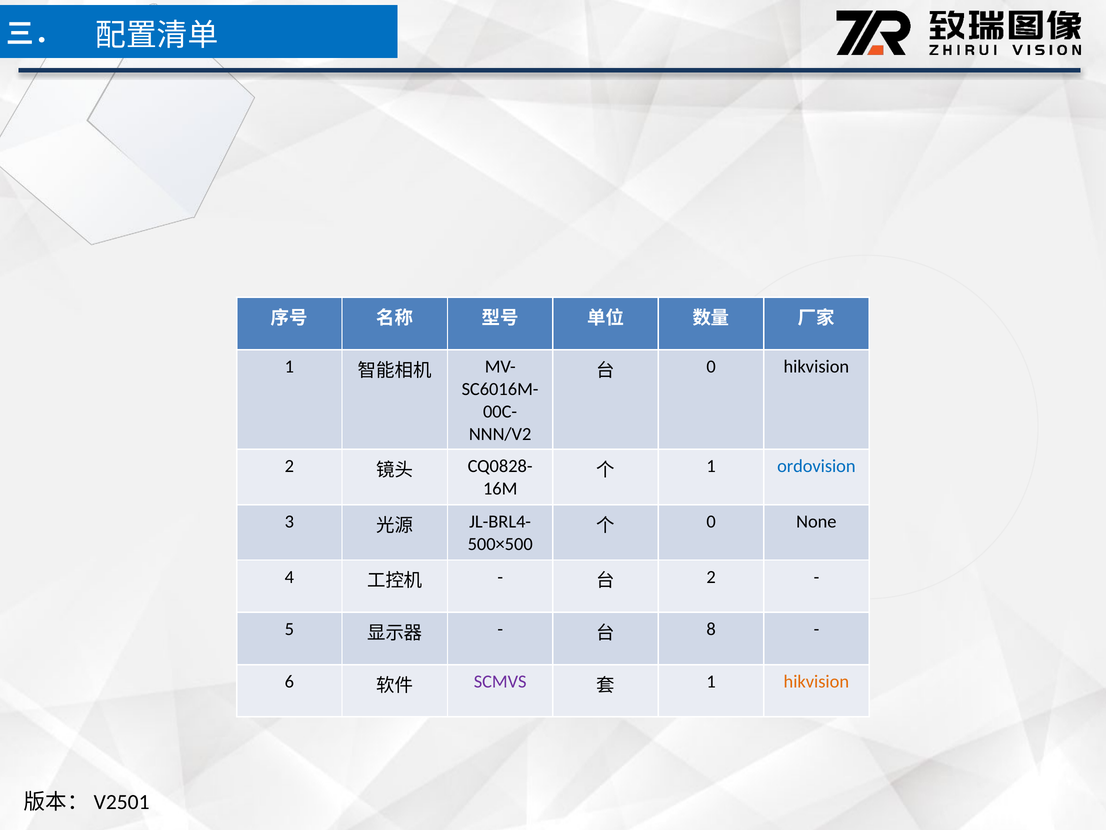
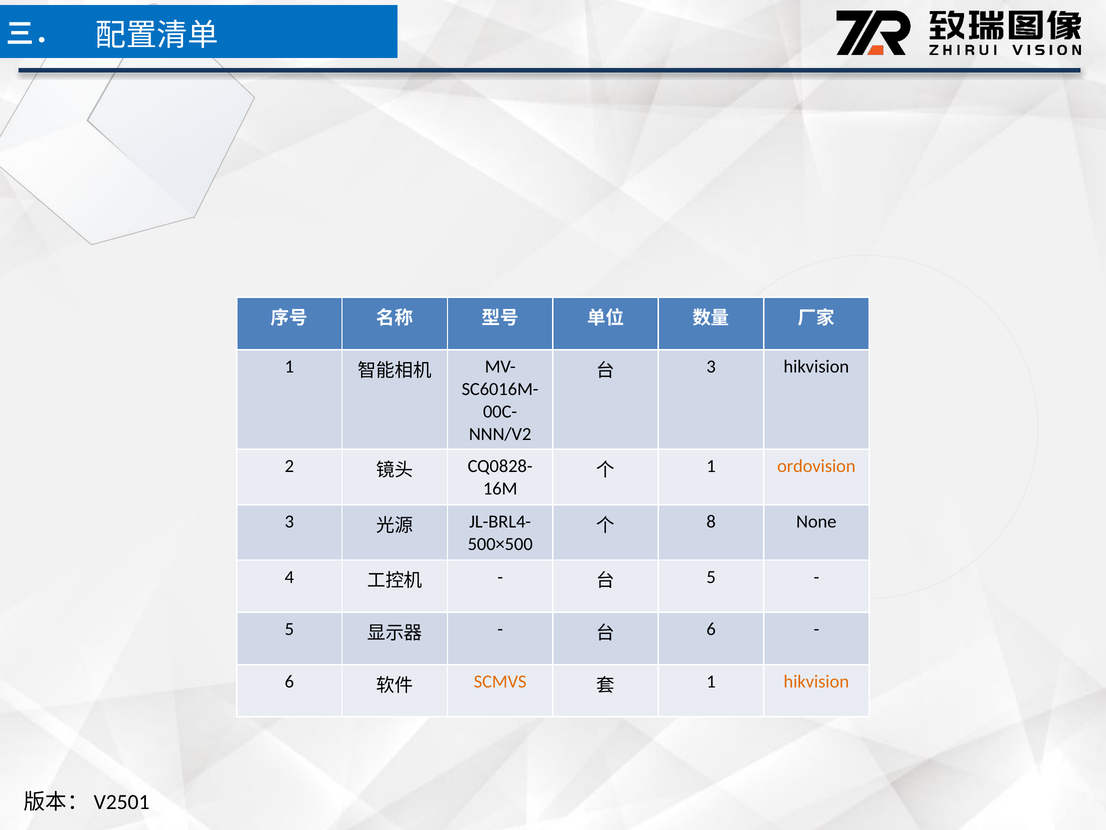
0: 0 -> 3 (711, 366)
ordovision colour: blue -> orange (816, 466)
0: 0 -> 8 (711, 521)
2: 2 -> 5 (711, 577)
8: 8 -> 6 (711, 629)
SCMVS colour: purple -> orange (500, 681)
